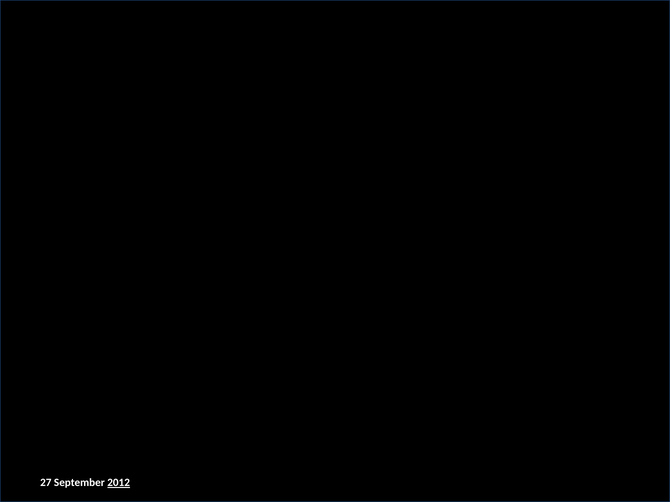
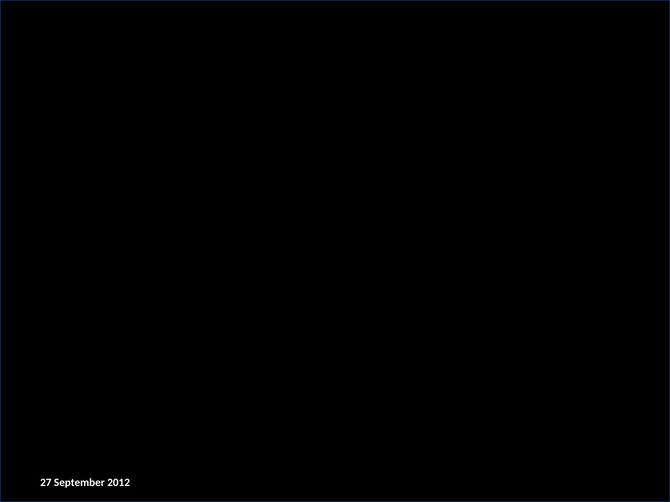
2012 underline: present -> none (119, 483)
